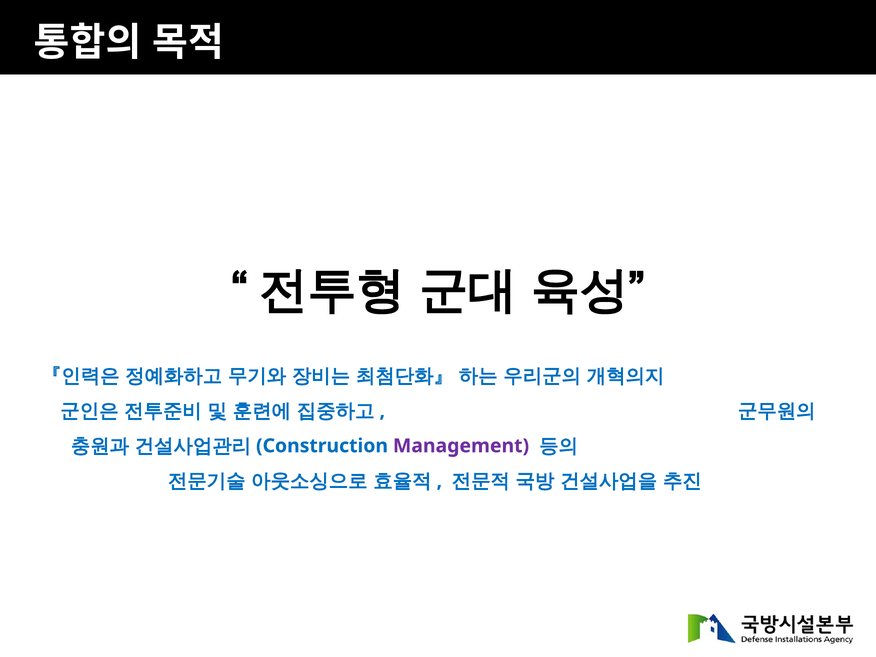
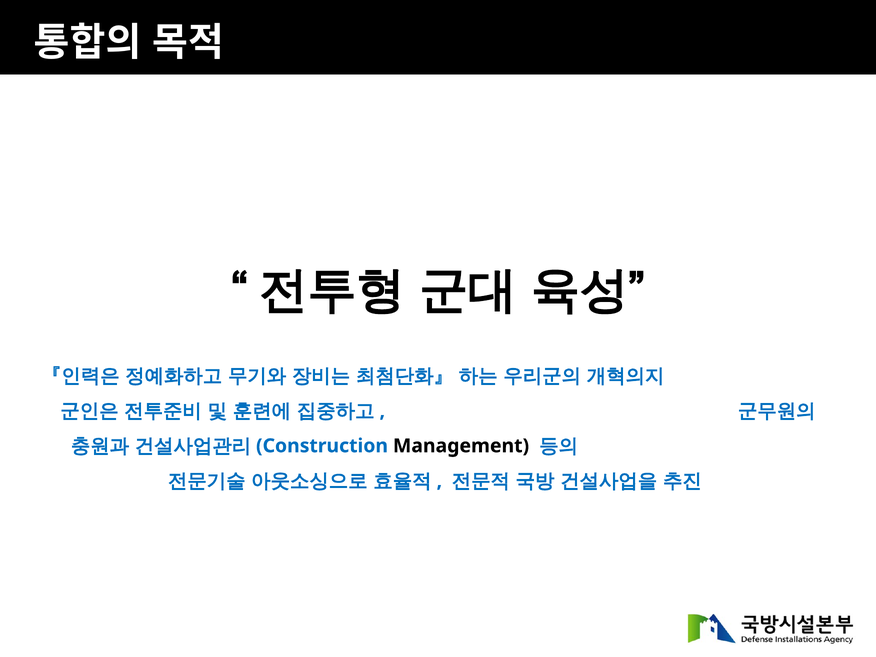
Management colour: purple -> black (461, 446)
